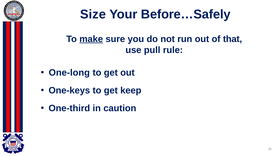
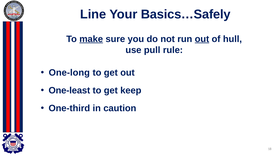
Size: Size -> Line (93, 14)
Before…Safely: Before…Safely -> Basics…Safely (186, 14)
out underline: none -> present (202, 39)
that: that -> hull (232, 39)
One-keys: One-keys -> One-least (69, 90)
